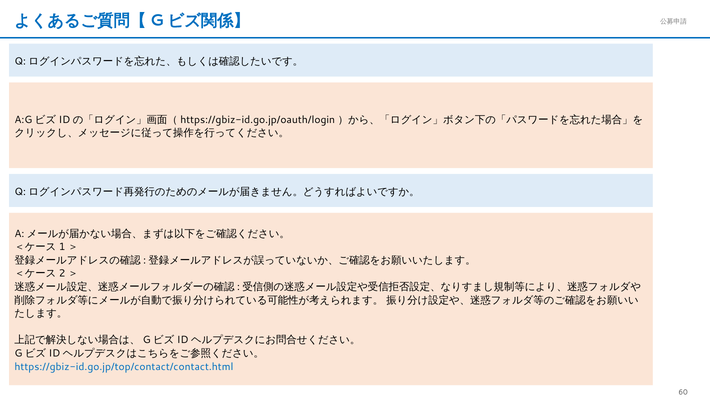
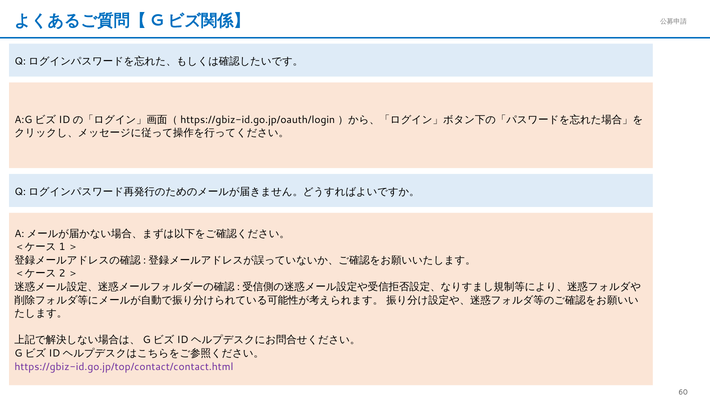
https://gbiz-id.go.jp/top/contact/contact.html colour: blue -> purple (124, 367)
